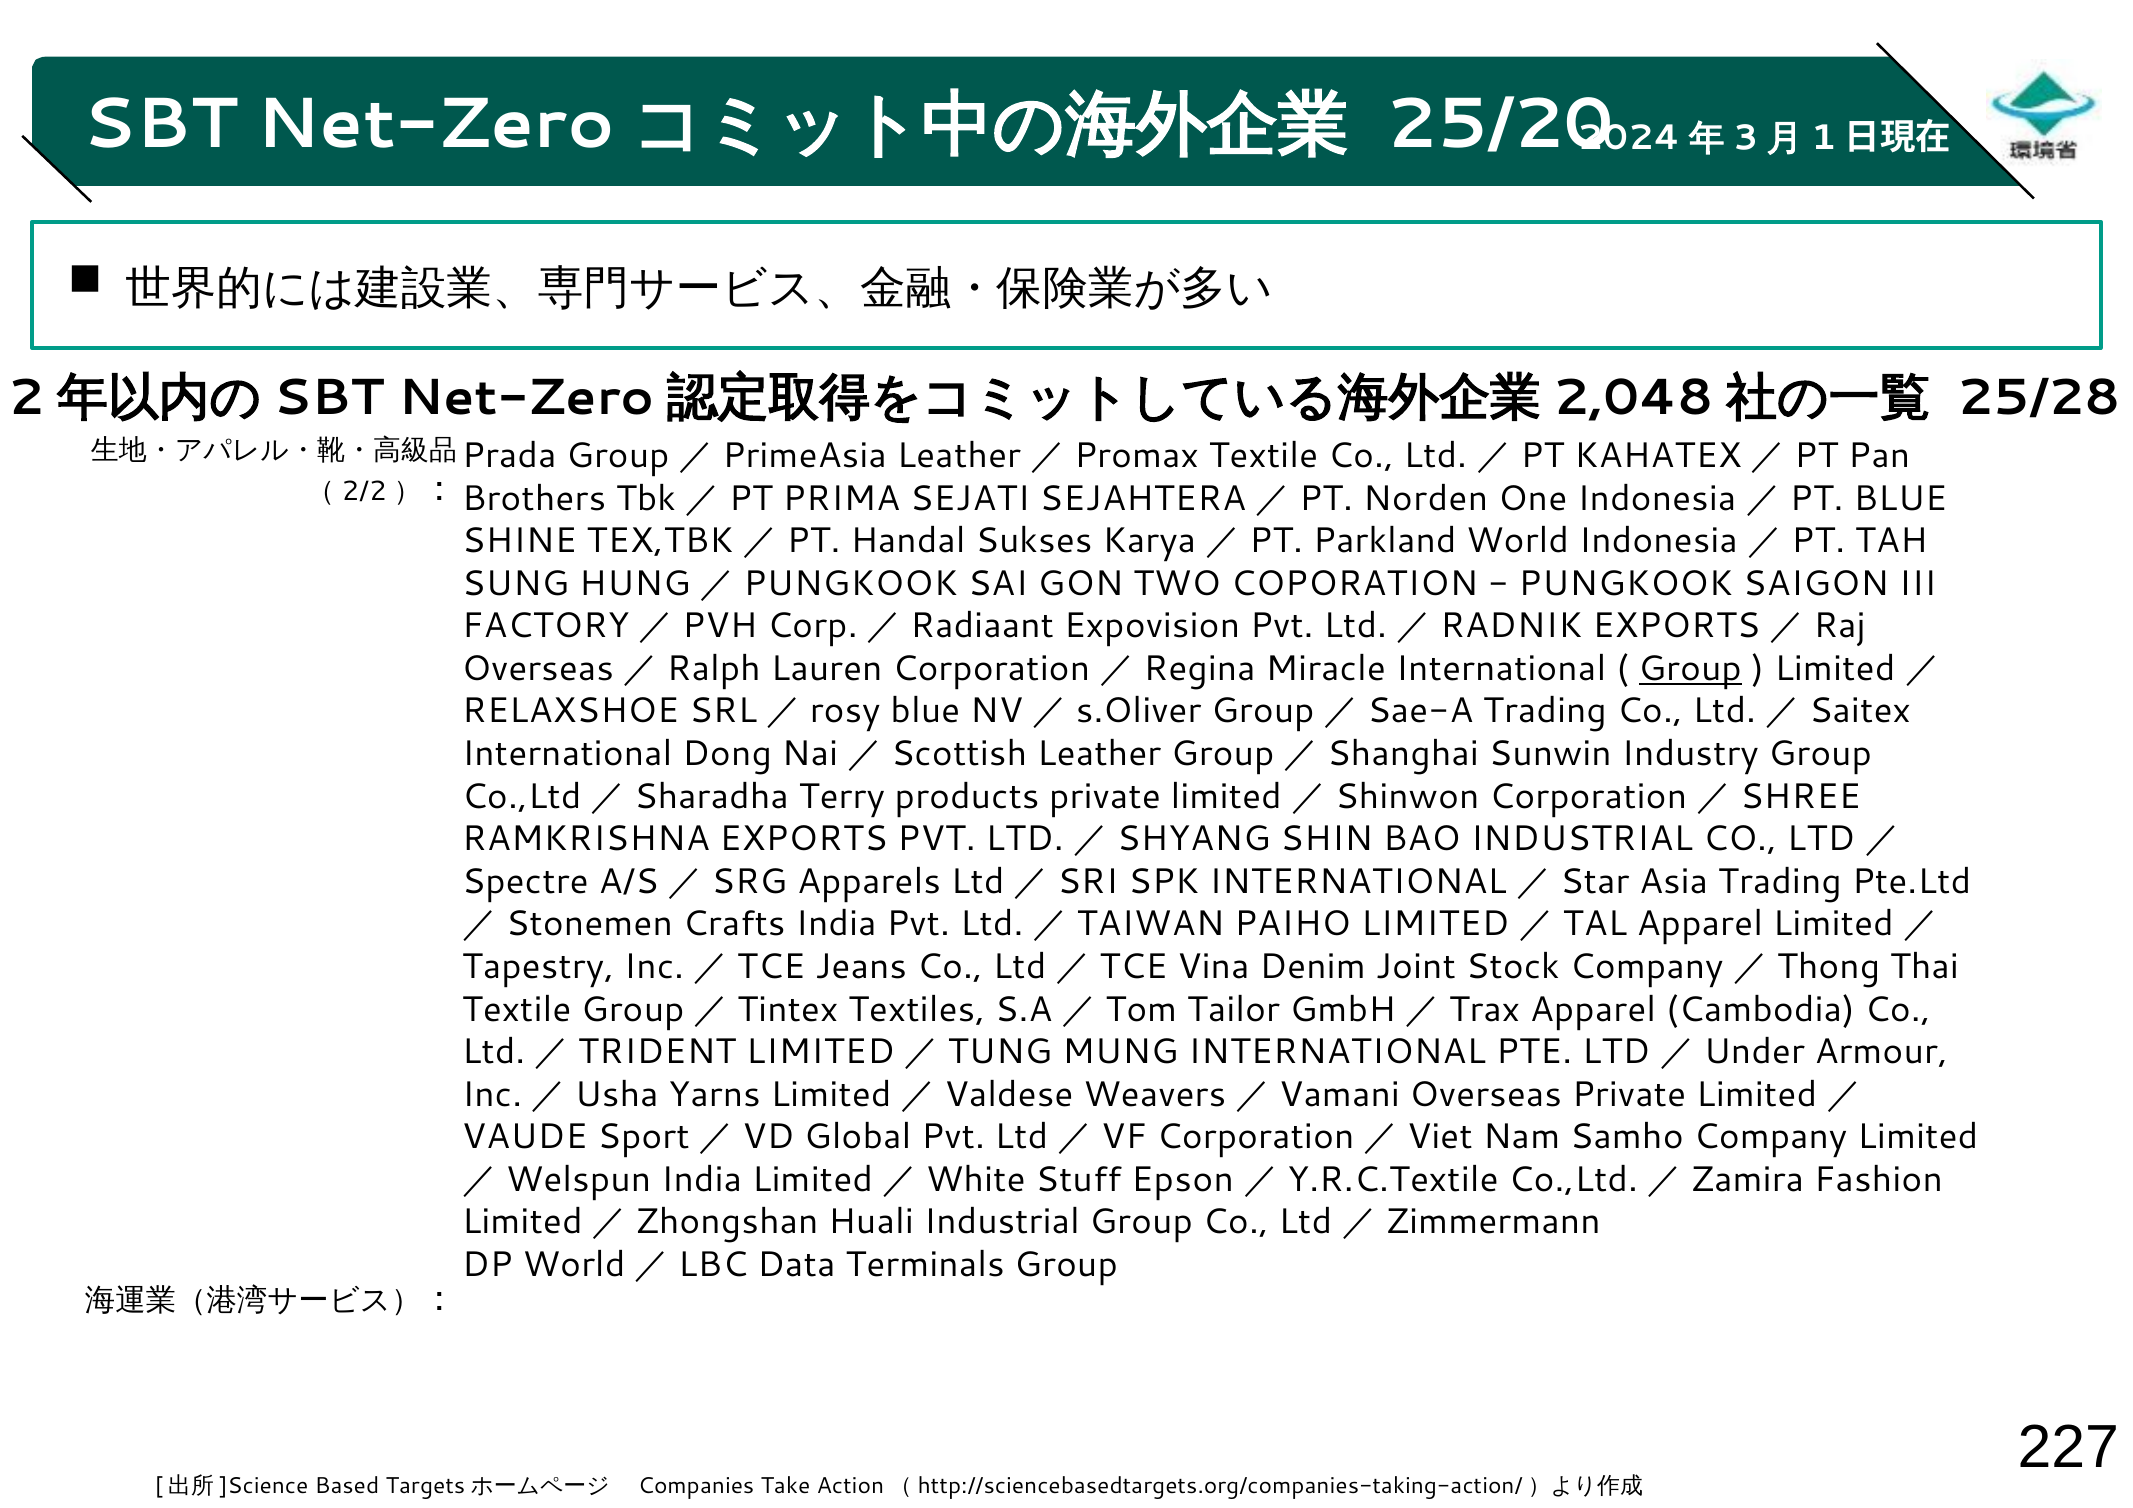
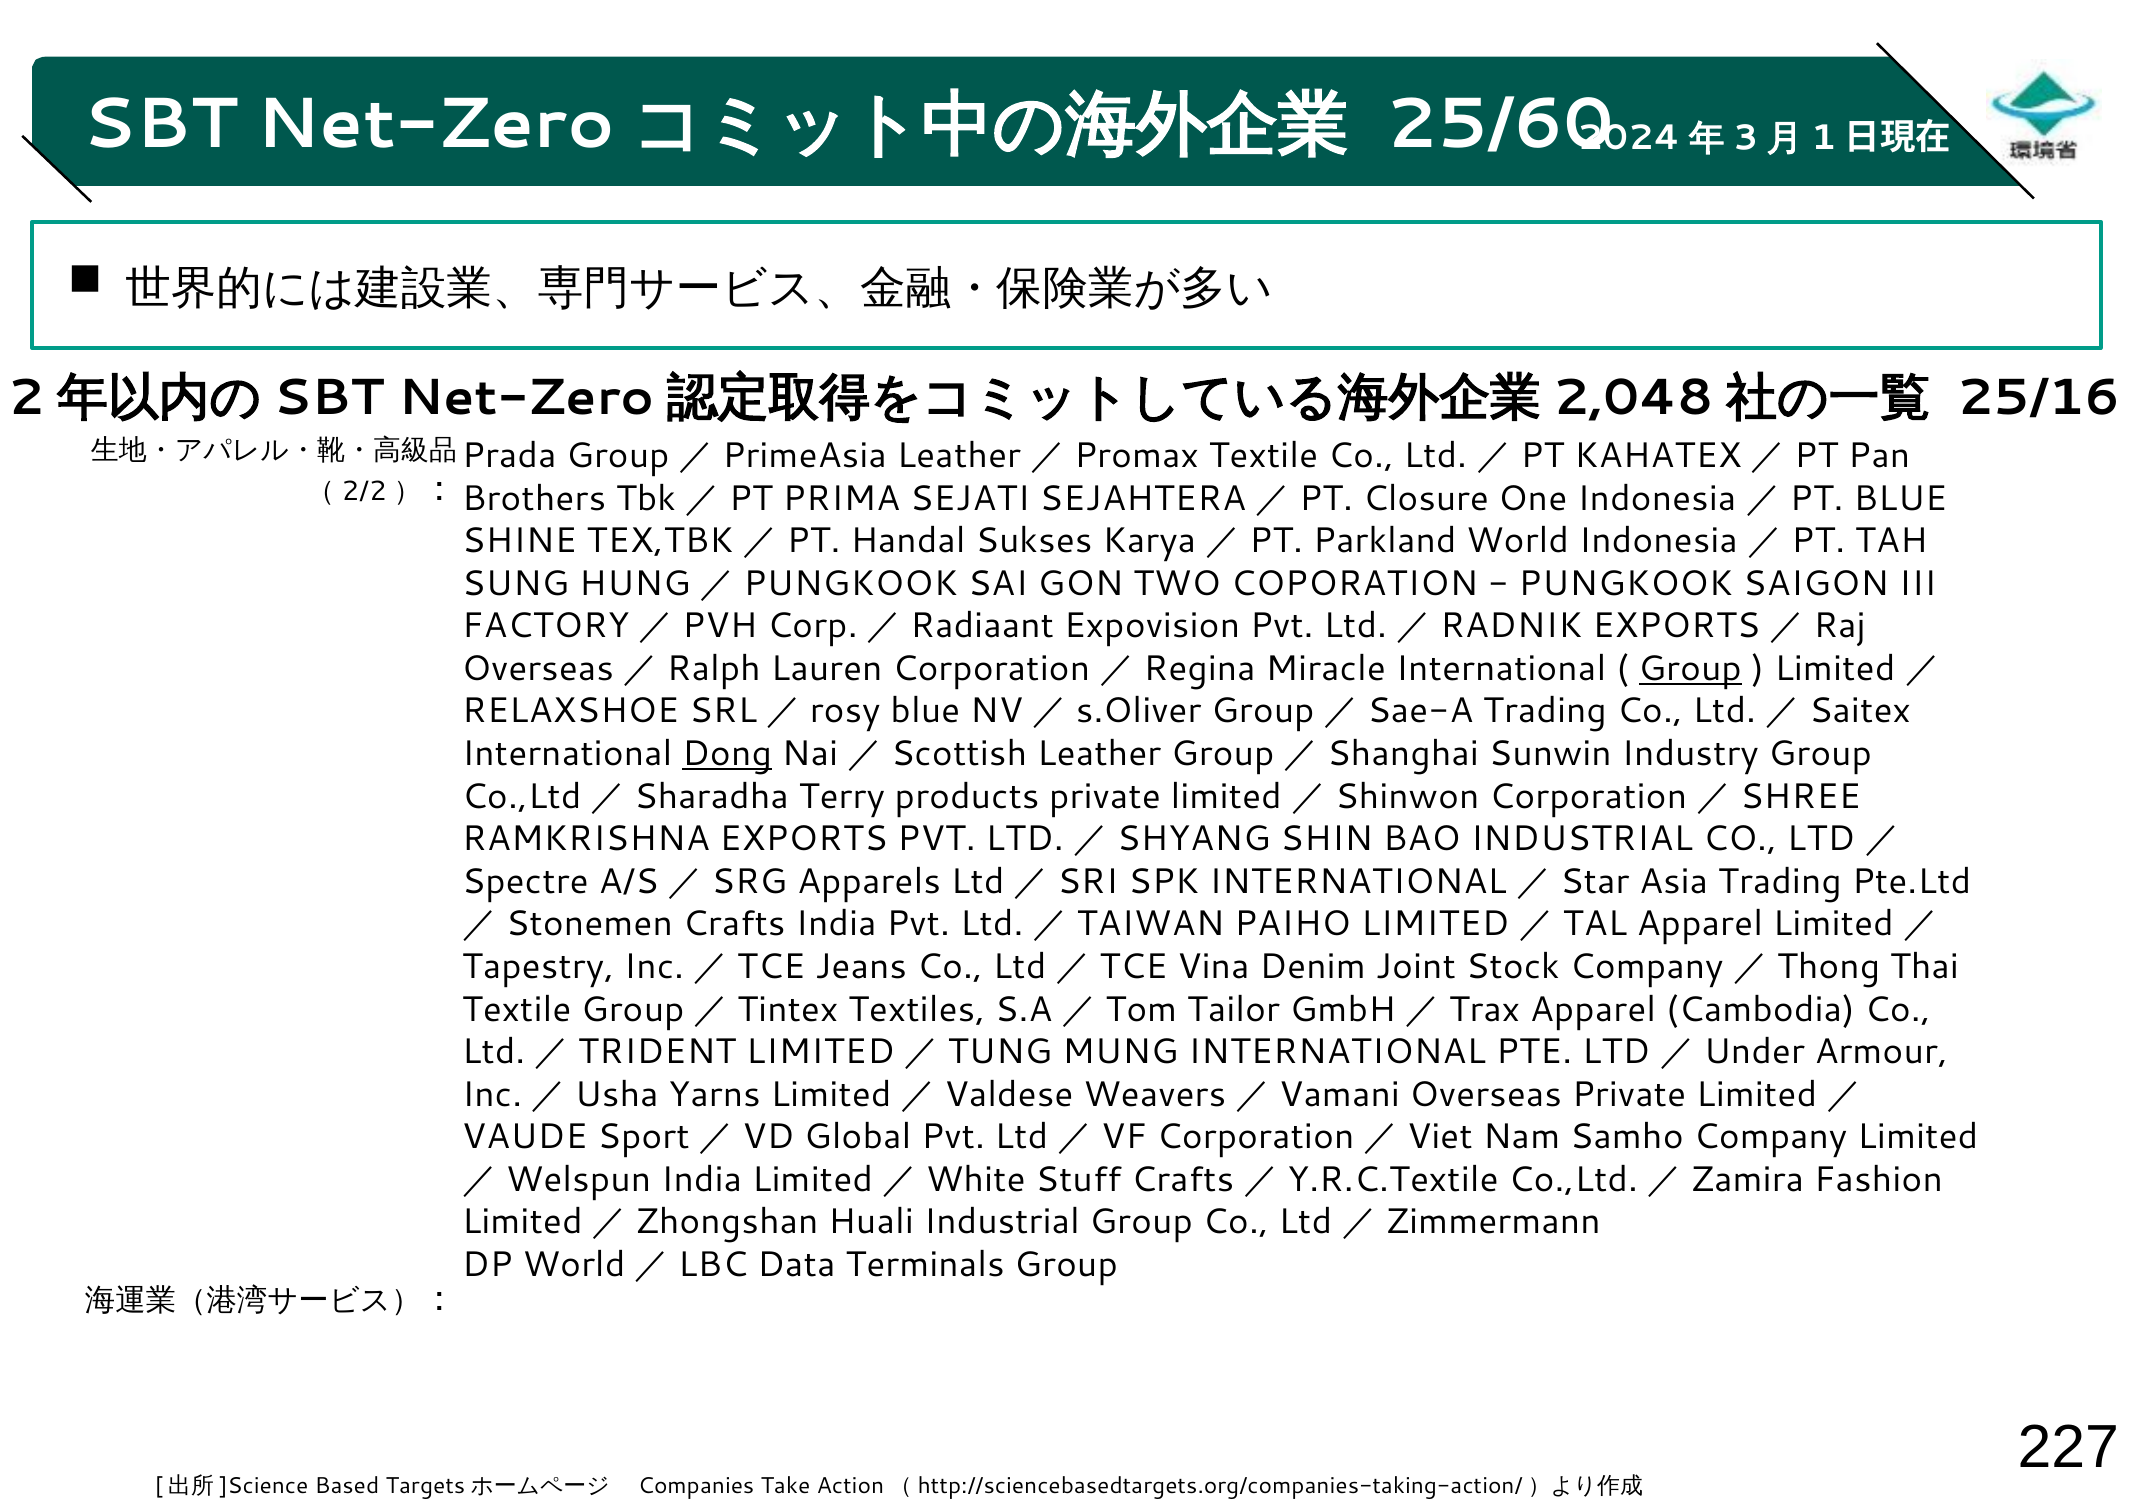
25/20: 25/20 -> 25/60 (1501, 125)
25/28: 25/28 -> 25/16 (2039, 397)
Norden: Norden -> Closure (1426, 498)
Dong underline: none -> present (727, 754)
Stuff Epson: Epson -> Crafts (1183, 1180)
